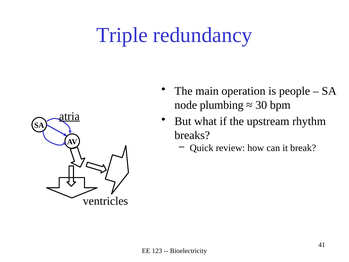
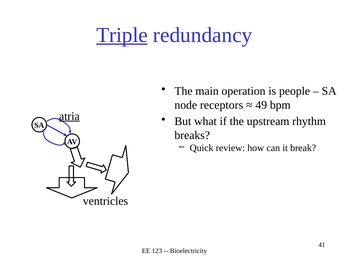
Triple underline: none -> present (122, 35)
plumbing: plumbing -> receptors (222, 105)
30: 30 -> 49 (261, 105)
